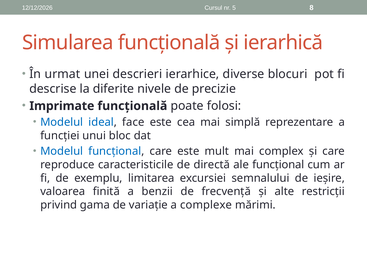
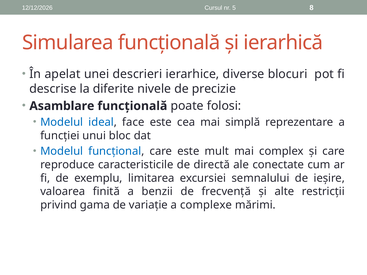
urmat: urmat -> apelat (63, 74)
Imprimate: Imprimate -> Asamblare (62, 106)
ale funcțional: funcțional -> conectate (278, 165)
